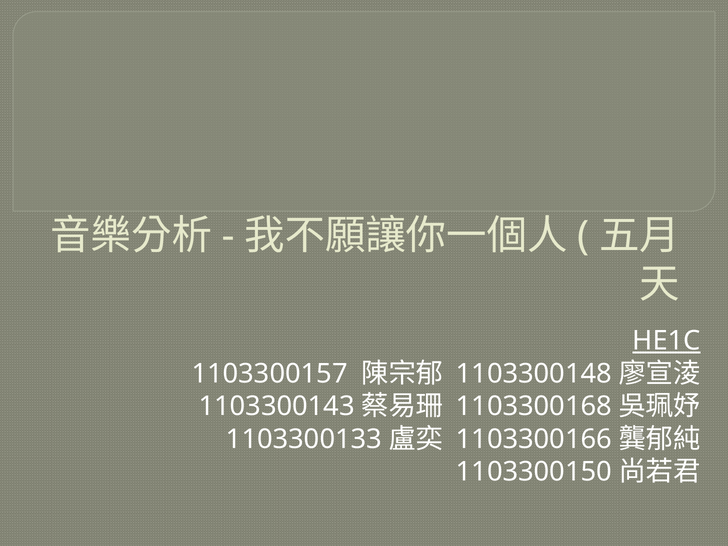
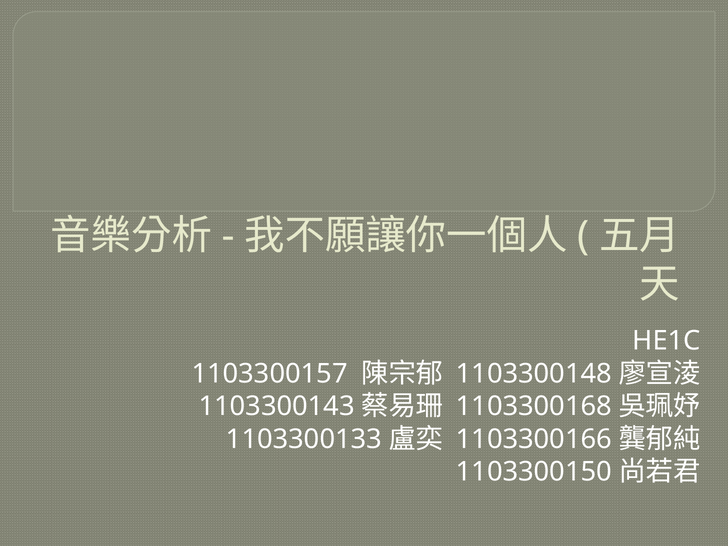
HE1C underline: present -> none (666, 341)
